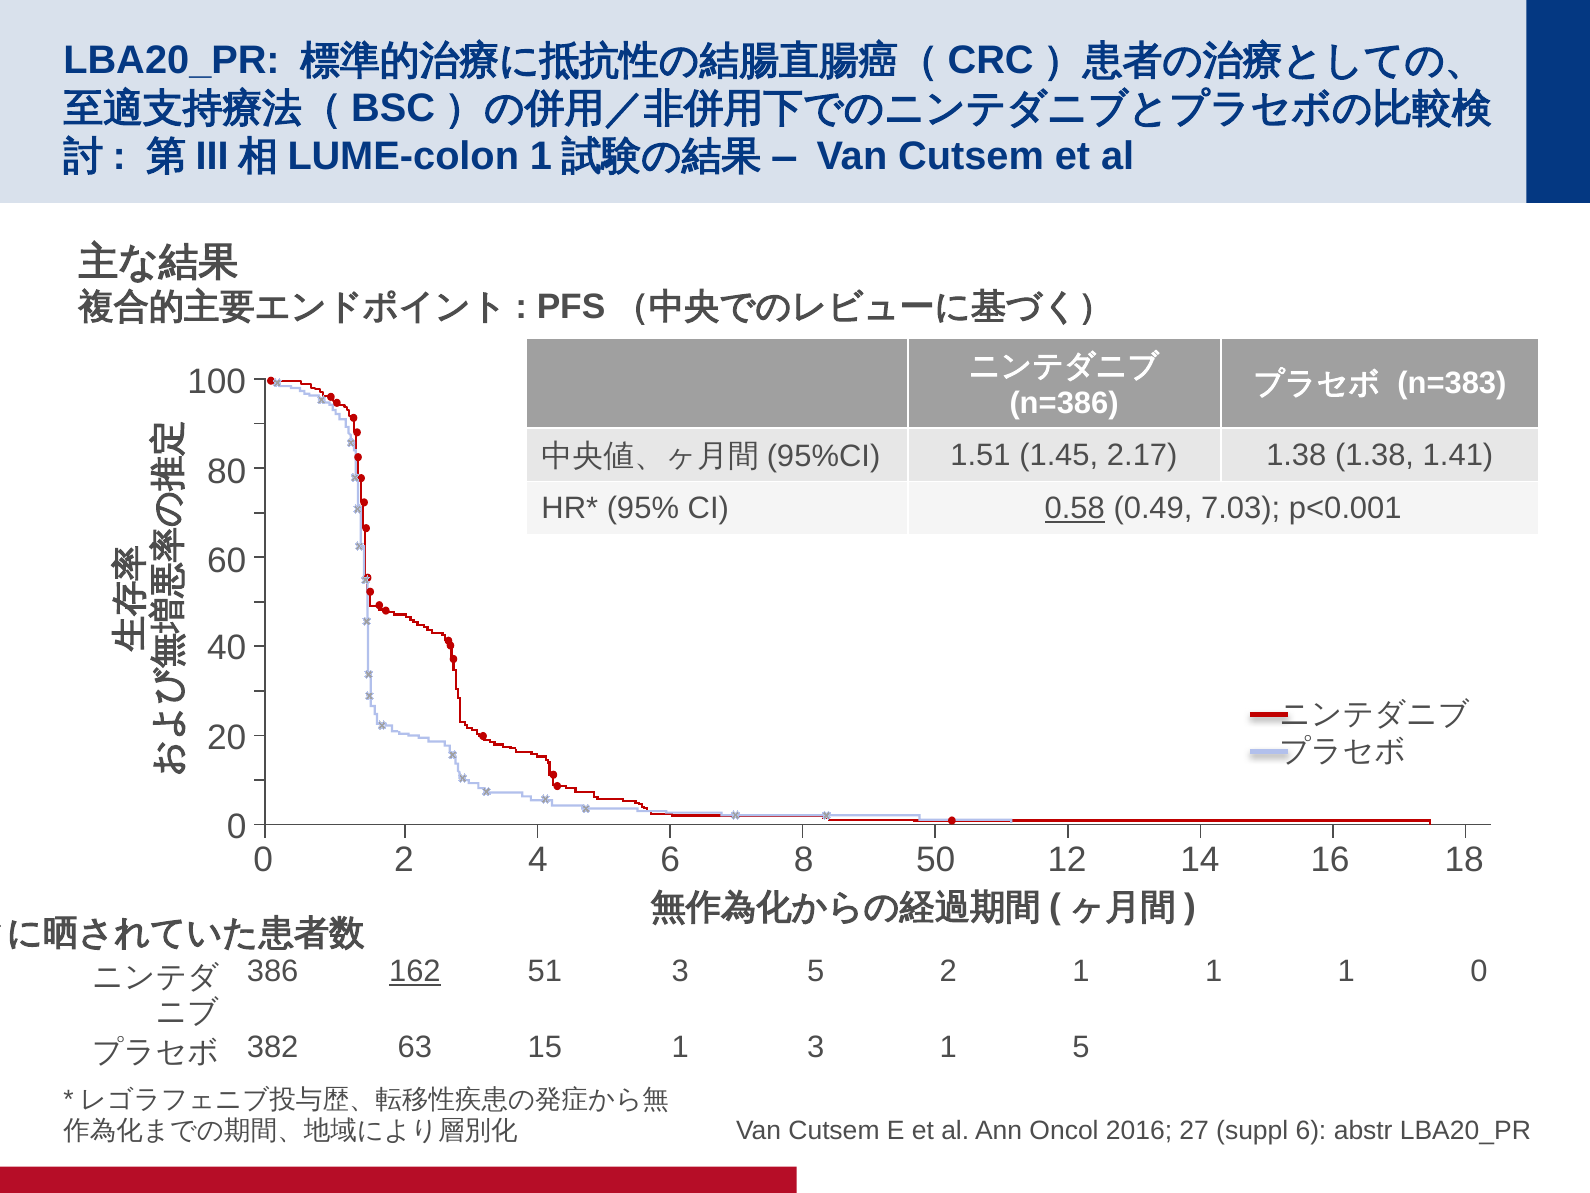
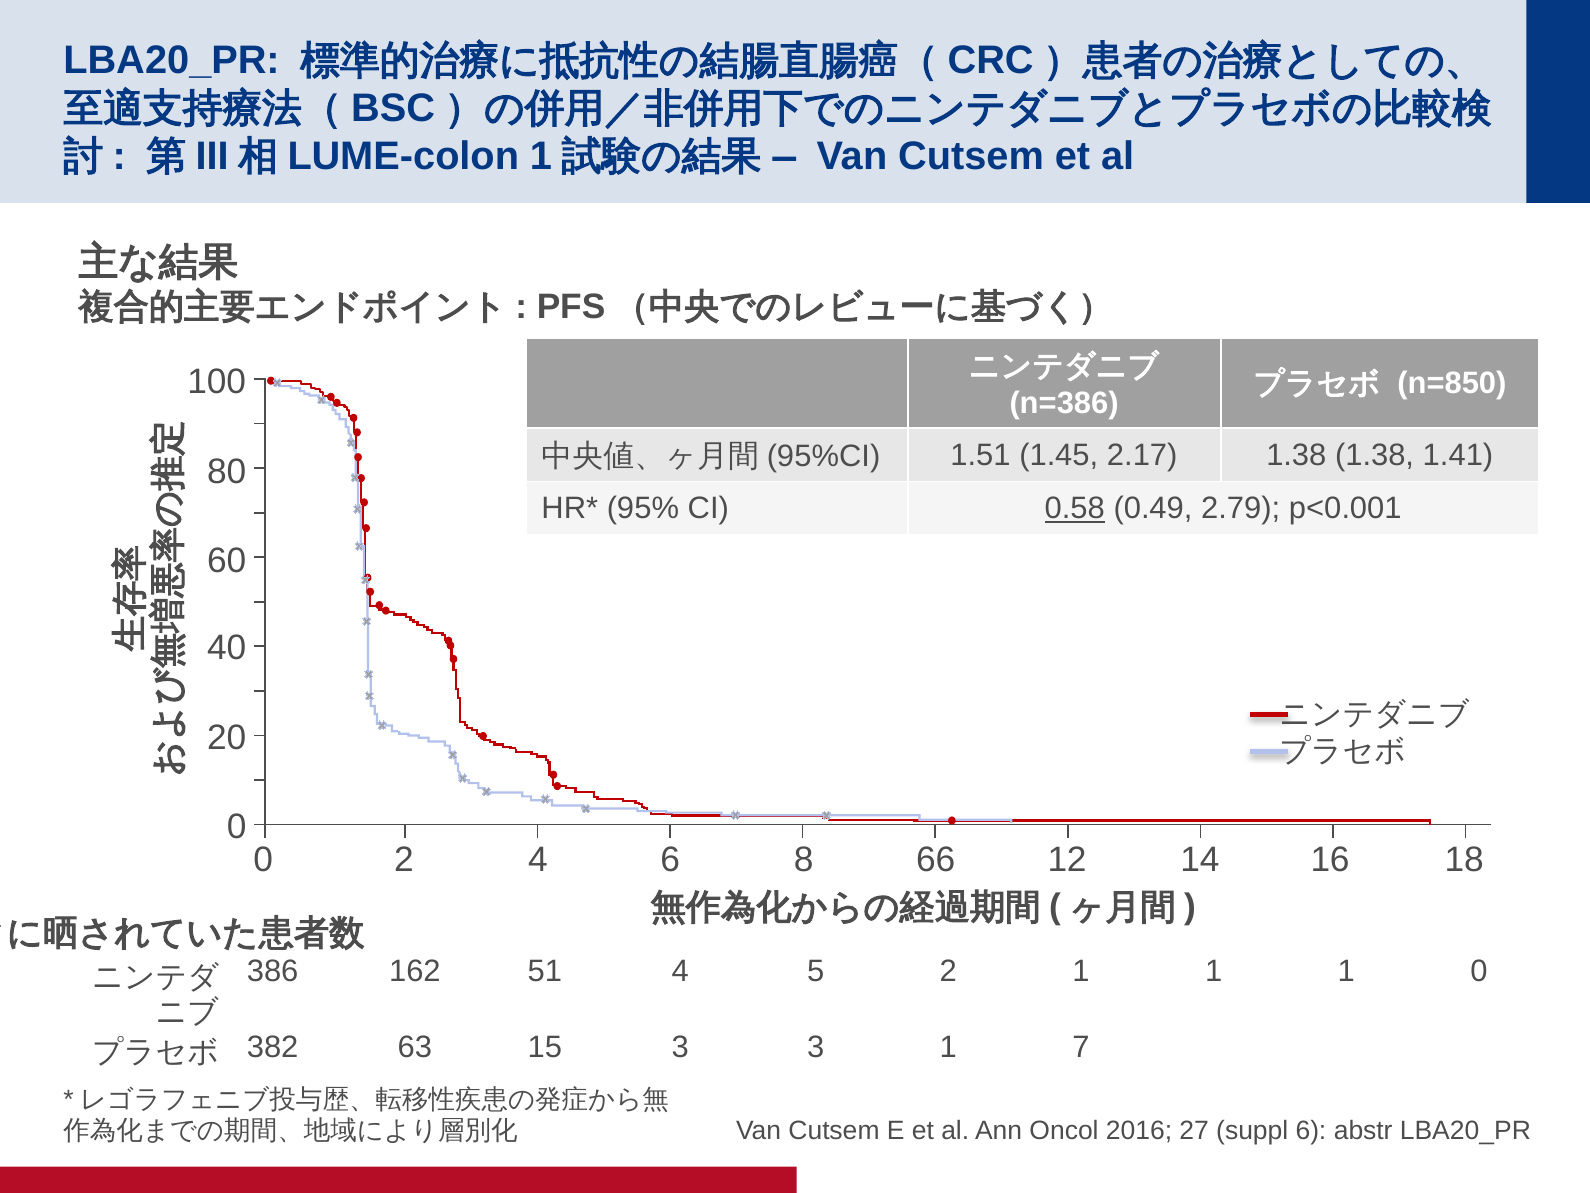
n=383: n=383 -> n=850 (1452, 383)
7.03: 7.03 -> 2.79 (1241, 508)
50: 50 -> 66 (936, 859)
162 underline: present -> none (415, 971)
51 3: 3 -> 4 (680, 971)
15 1: 1 -> 3 (680, 1047)
1 5: 5 -> 7 (1081, 1047)
